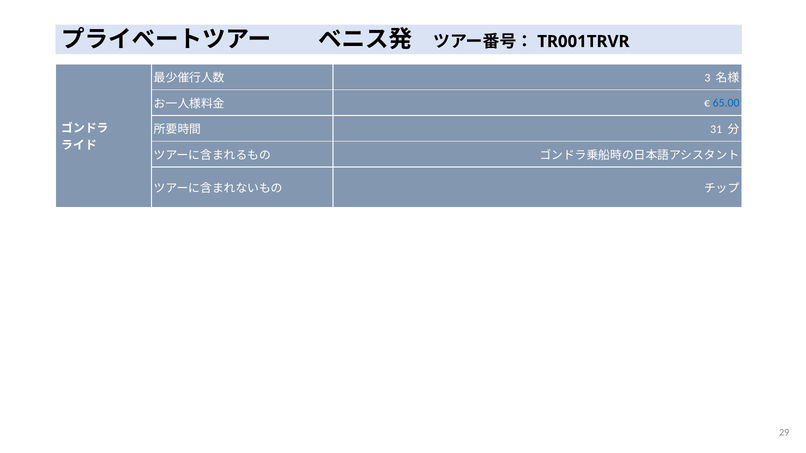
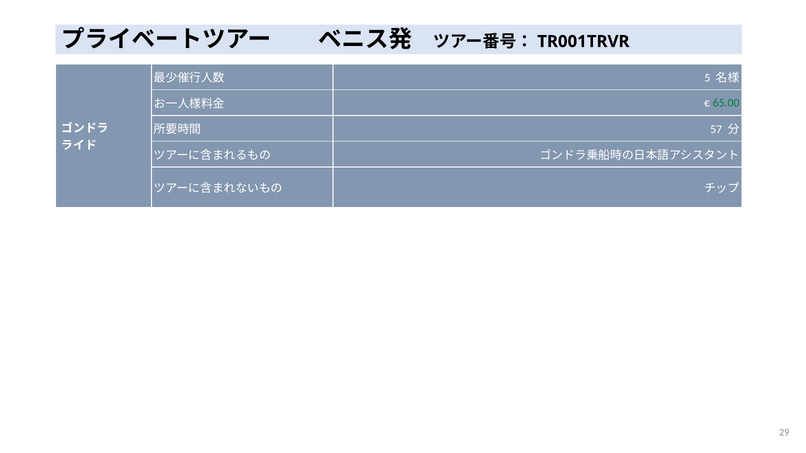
3: 3 -> 5 (707, 78)
65.00 colour: blue -> green (726, 103)
31: 31 -> 57 (716, 130)
